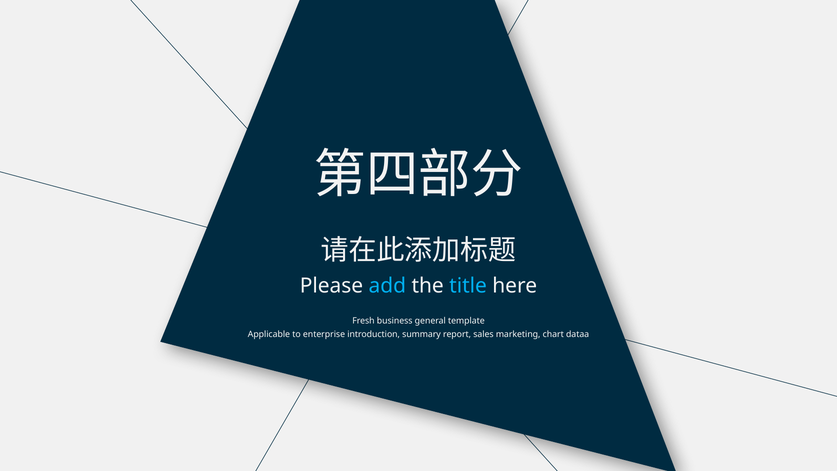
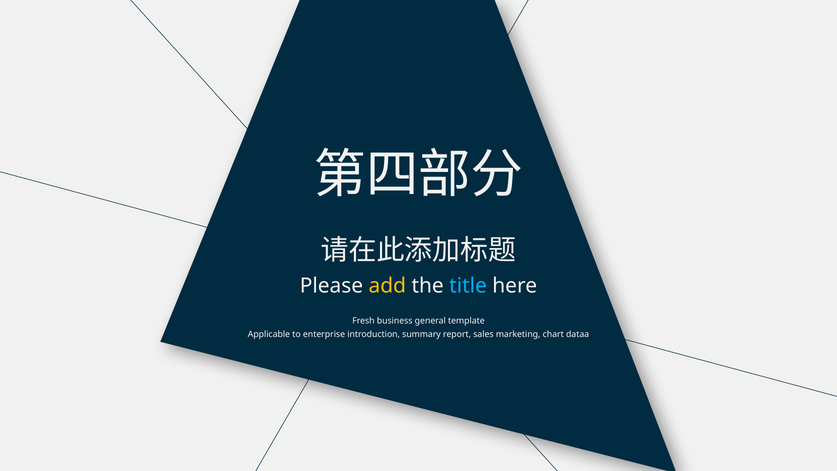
add colour: light blue -> yellow (387, 285)
